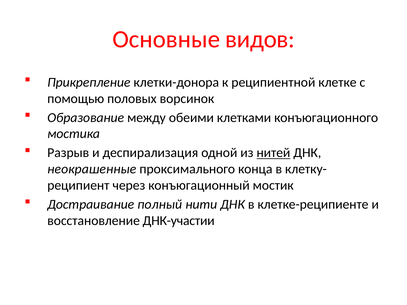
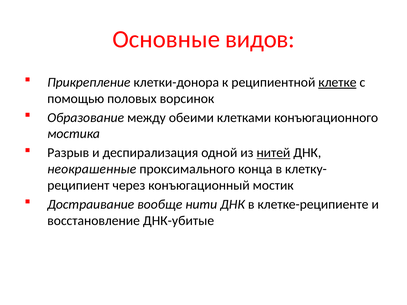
клетке underline: none -> present (337, 82)
полный: полный -> вообще (160, 204)
ДНК-участии: ДНК-участии -> ДНК-убитые (179, 221)
